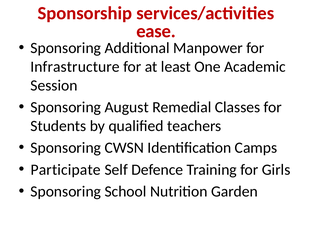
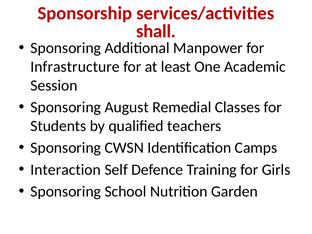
ease: ease -> shall (156, 31)
Participate: Participate -> Interaction (66, 170)
